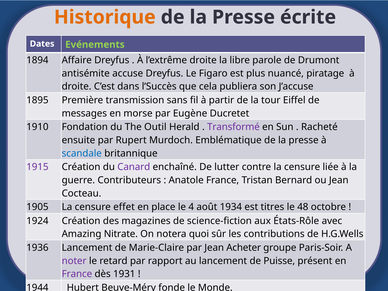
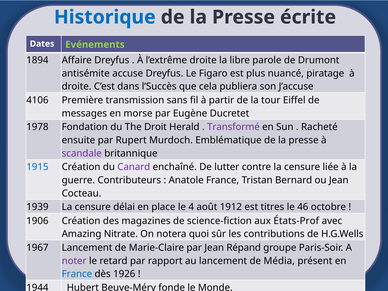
Historique colour: orange -> blue (105, 17)
1895: 1895 -> 4106 (37, 100)
1910: 1910 -> 1978 (37, 127)
Outil: Outil -> Droit (155, 127)
scandale colour: blue -> purple (82, 153)
1915 colour: purple -> blue (37, 167)
1905: 1905 -> 1939 (37, 207)
effet: effet -> délai (124, 207)
1934: 1934 -> 1912 (231, 207)
48: 48 -> 46 (303, 207)
1924: 1924 -> 1906 (37, 221)
États-Rôle: États-Rôle -> États-Prof (296, 221)
1936: 1936 -> 1967 (37, 248)
Acheter: Acheter -> Répand (244, 248)
Puisse: Puisse -> Média (279, 261)
France colour: purple -> blue (77, 274)
1931: 1931 -> 1926 (124, 274)
